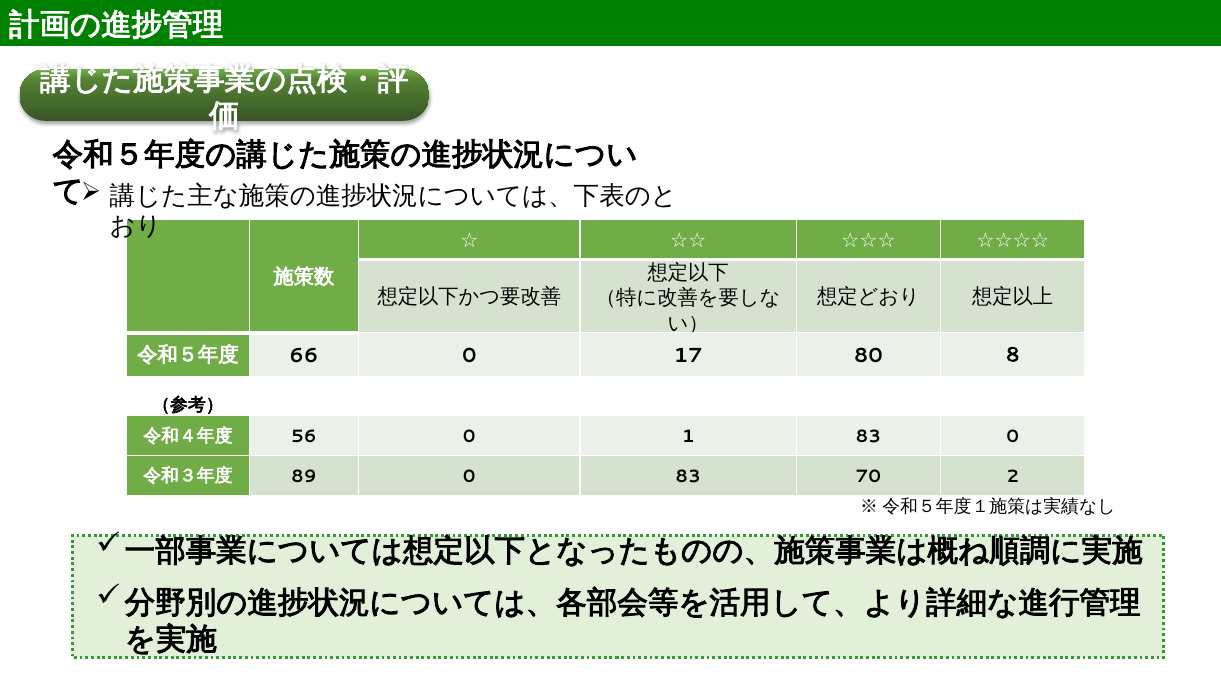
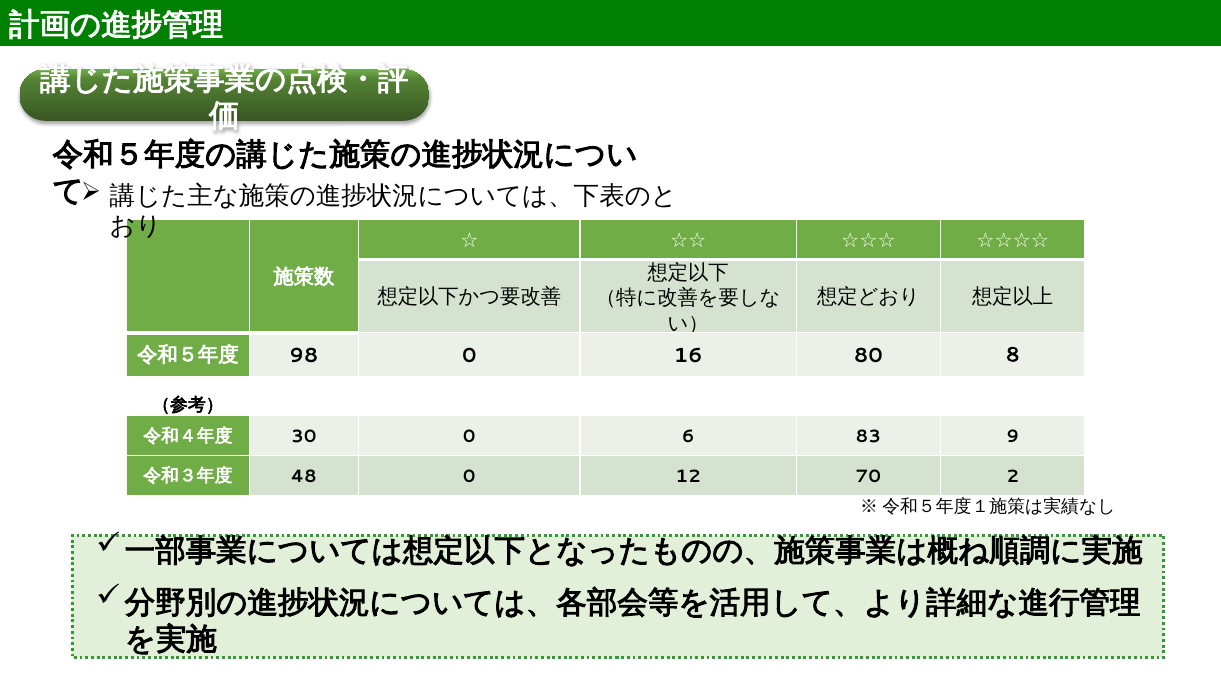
66: 66 -> 98 (304, 355)
17: 17 -> 16 (688, 355)
56: 56 -> 30 (304, 436)
1: 1 -> 6 (688, 436)
83 0: 0 -> 9 (1013, 436)
89: 89 -> 48 (304, 476)
0 83: 83 -> 12 (688, 476)
